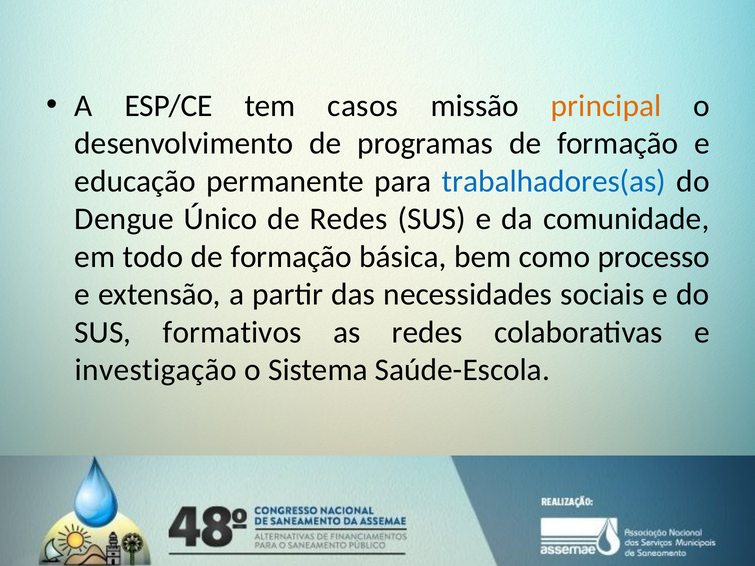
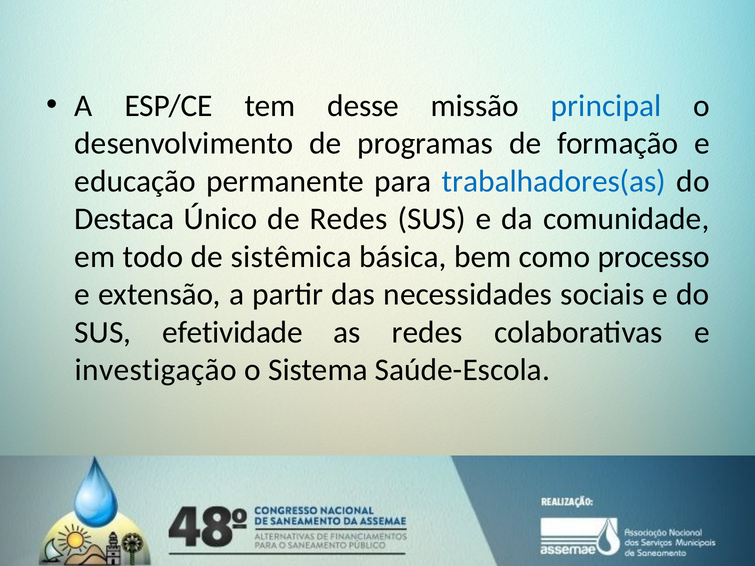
casos: casos -> desse (363, 106)
principal colour: orange -> blue (606, 106)
Dengue: Dengue -> Destaca (124, 219)
formação: formação -> sistêmica (291, 257)
formativos: formativos -> efetividade (232, 332)
